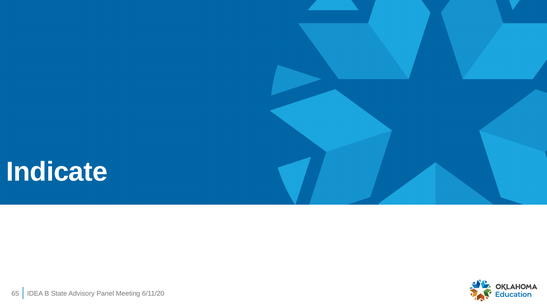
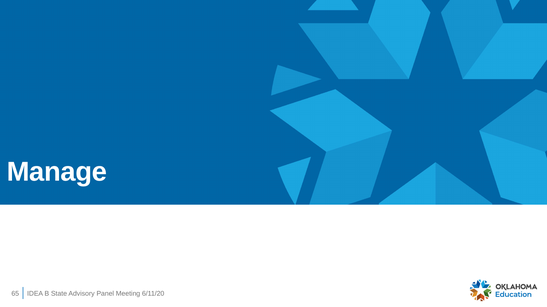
Indicate: Indicate -> Manage (57, 172)
